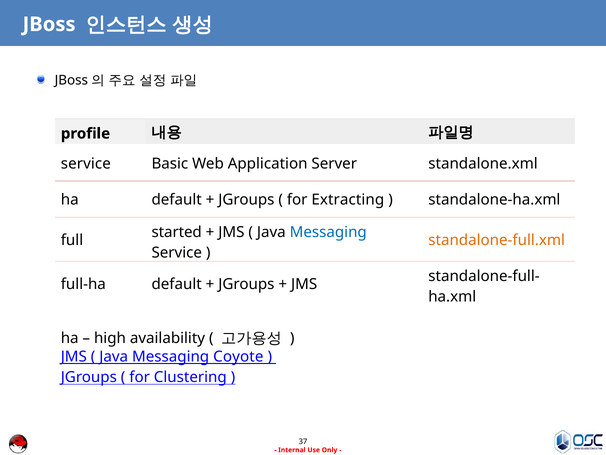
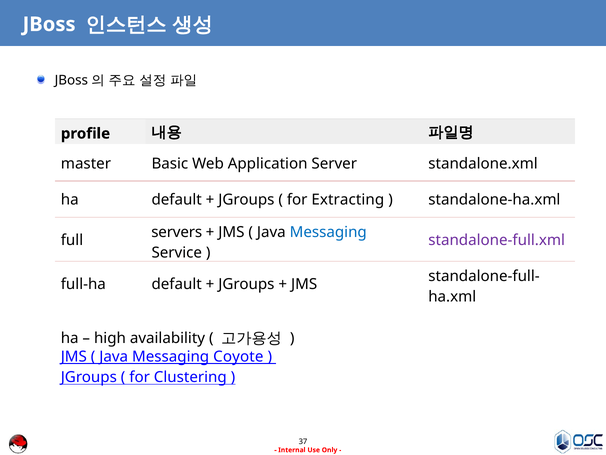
service: service -> master (86, 163)
started: started -> servers (177, 232)
standalone-full.xml colour: orange -> purple (497, 240)
